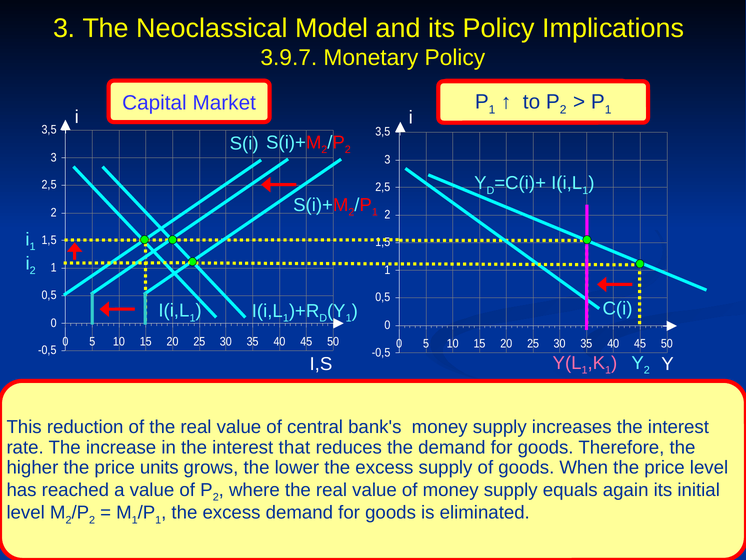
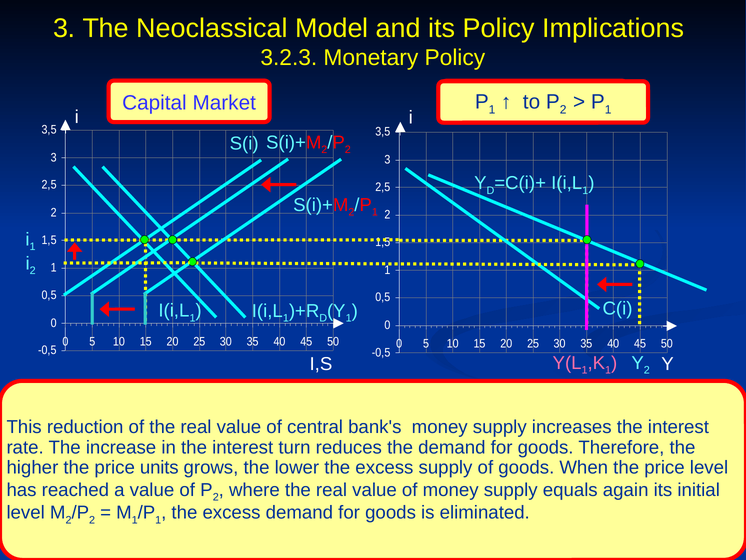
3.9.7: 3.9.7 -> 3.2.3 (289, 58)
that: that -> turn (295, 447)
